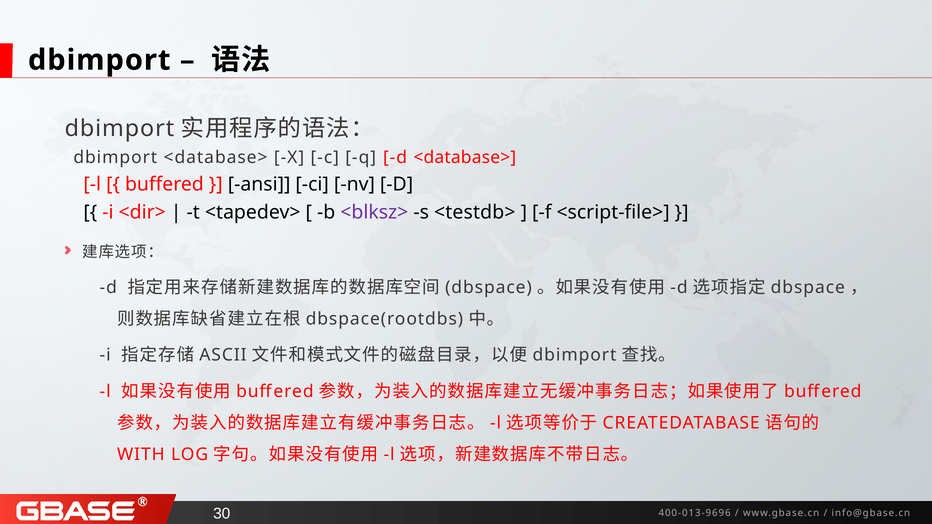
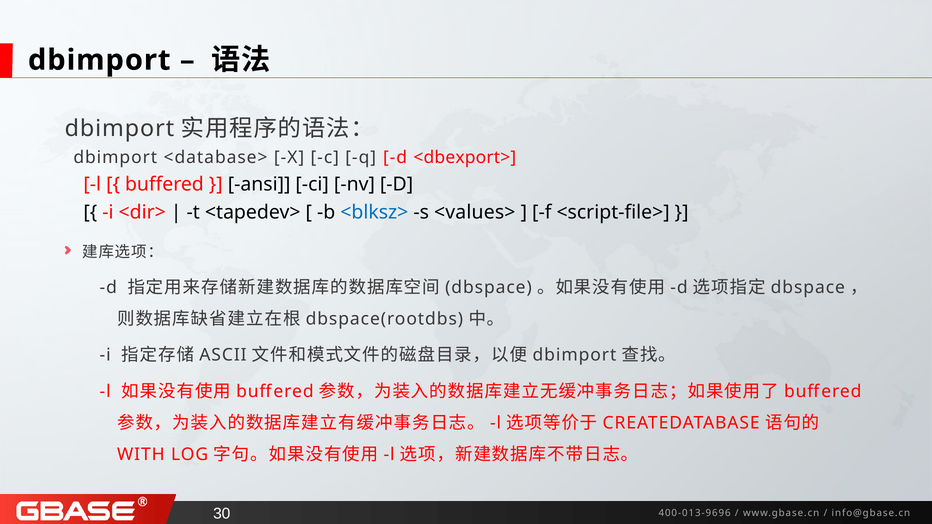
d <database>: <database> -> <dbexport> (465, 157)
<blksz> colour: purple -> blue (374, 213)
<testdb>: <testdb> -> <values> (475, 213)
